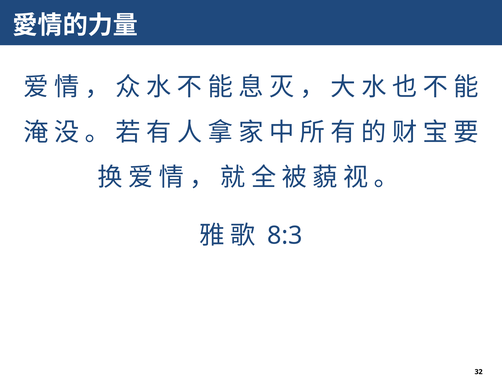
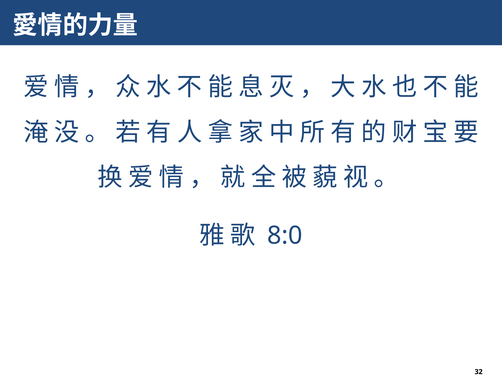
8:3: 8:3 -> 8:0 (285, 235)
